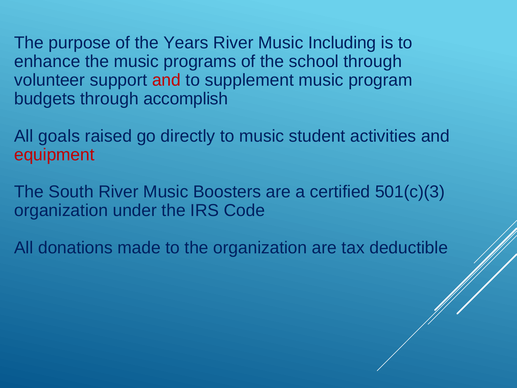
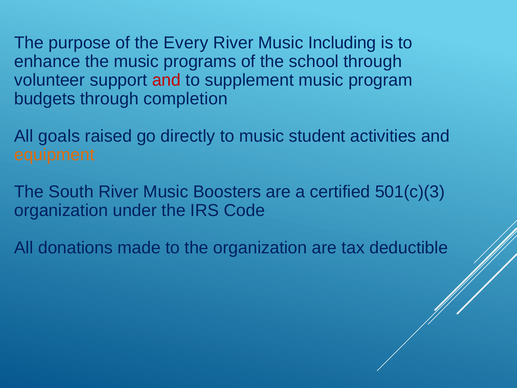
Years: Years -> Every (186, 43)
accomplish: accomplish -> completion (186, 99)
equipment colour: red -> orange (54, 155)
